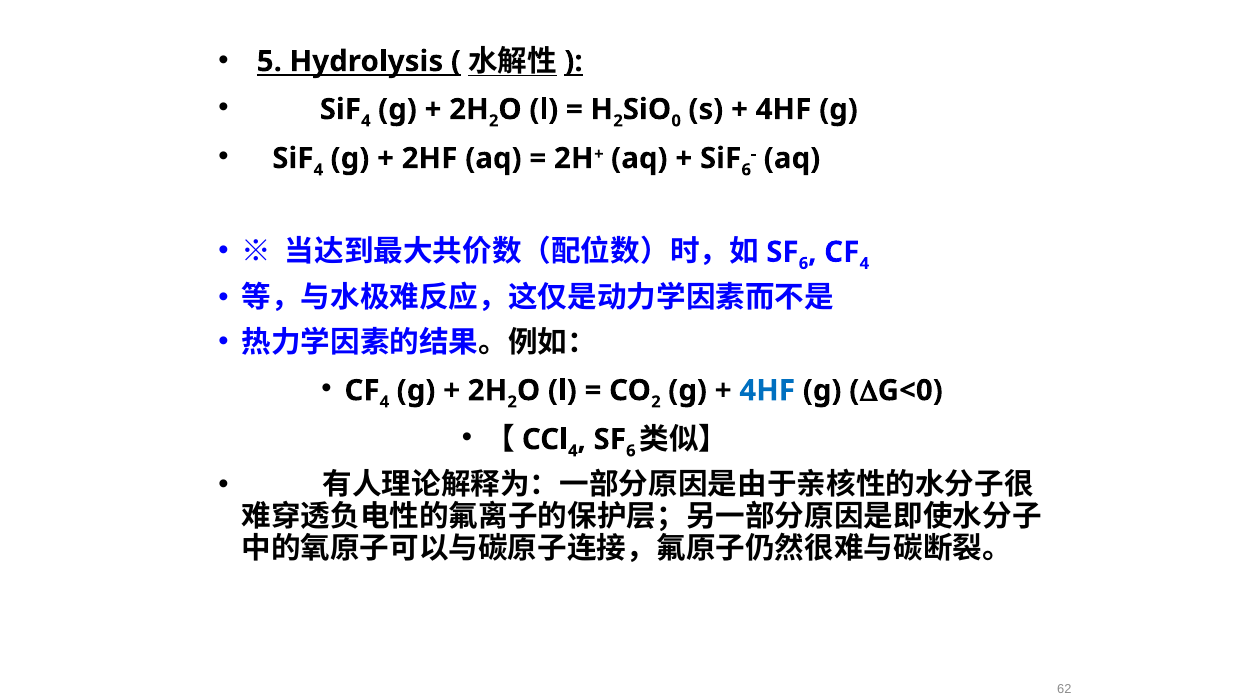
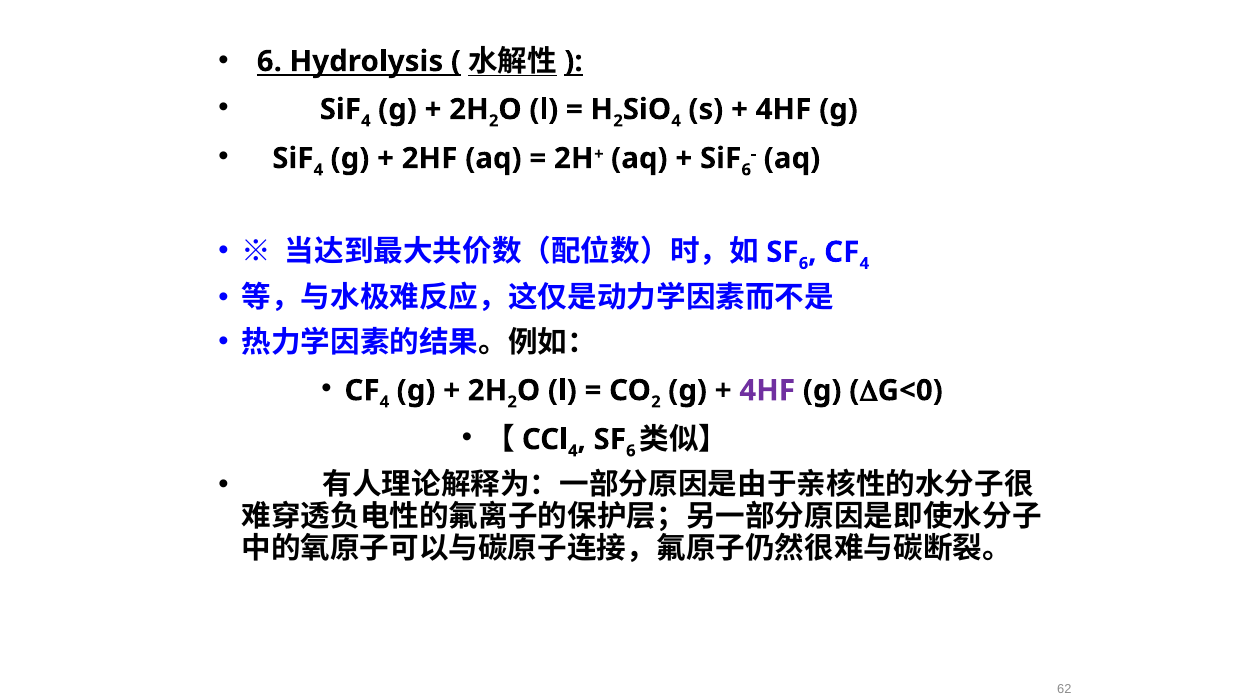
5: 5 -> 6 (269, 61)
0: 0 -> 4 (676, 121)
4HF colour: blue -> purple (767, 391)
